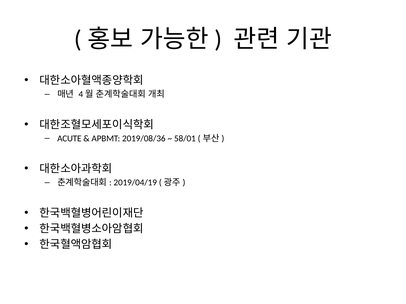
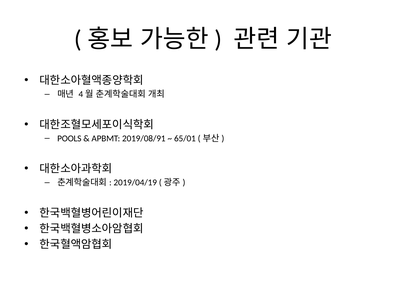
ACUTE: ACUTE -> POOLS (69, 139)
2019/08/36: 2019/08/36 -> 2019/08/91 (144, 139)
58/01: 58/01 -> 65/01 (185, 139)
